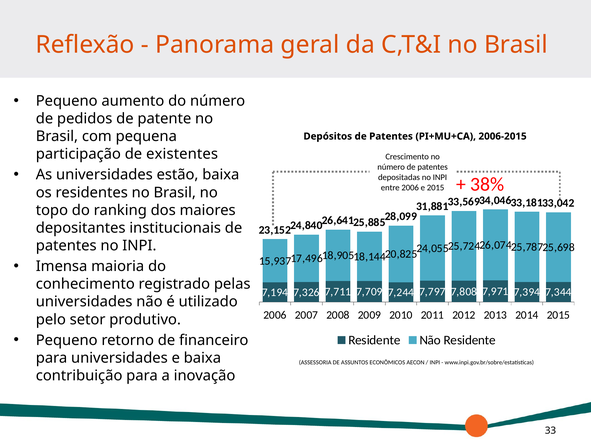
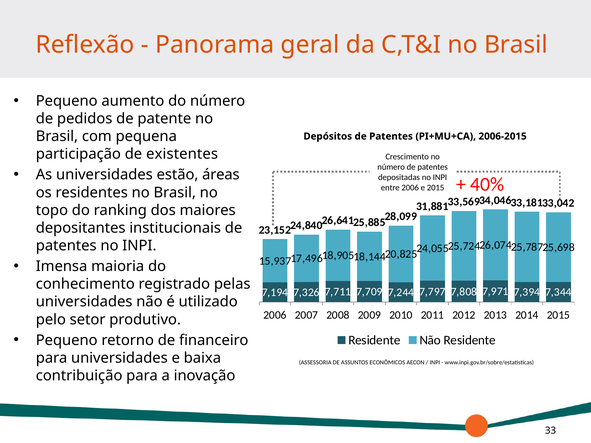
estão baixa: baixa -> áreas (221, 175)
38%: 38% -> 40% (487, 184)
